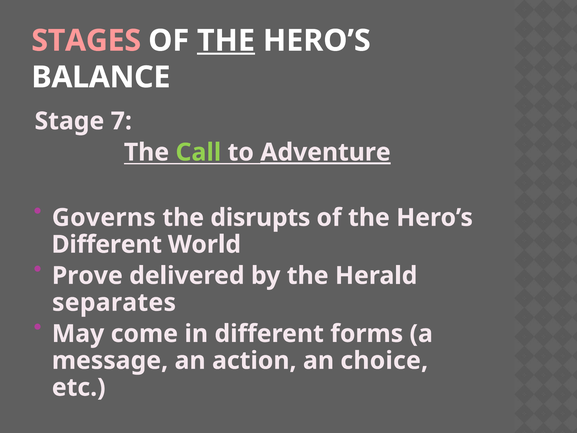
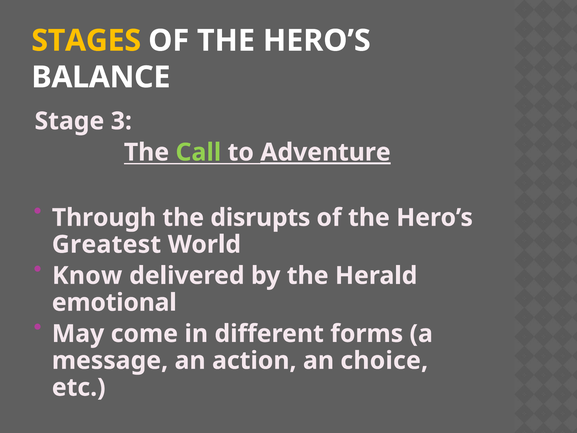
STAGES colour: pink -> yellow (86, 41)
THE underline: present -> none (226, 41)
7: 7 -> 3 (121, 121)
Governs: Governs -> Through (104, 218)
Different: Different -> Greatest (107, 244)
Prove: Prove -> Know (87, 276)
separates: separates -> emotional (114, 302)
